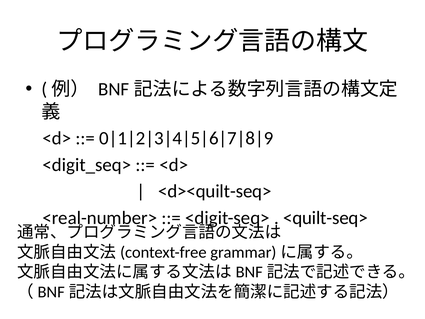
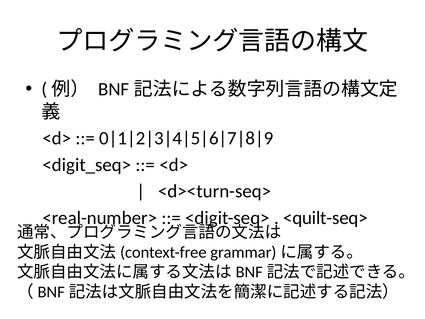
<d><quilt-seq>: <d><quilt-seq> -> <d><turn-seq> (215, 191)
